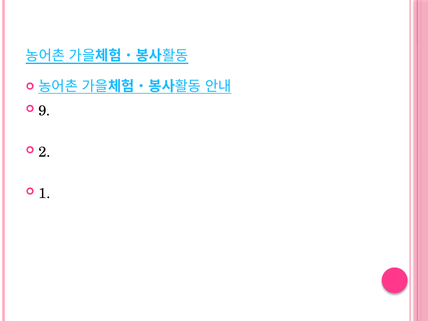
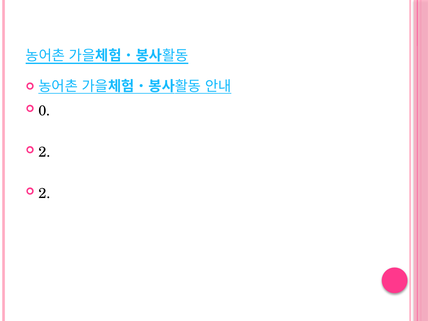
9: 9 -> 0 (44, 111)
1: 1 -> 2 (44, 194)
